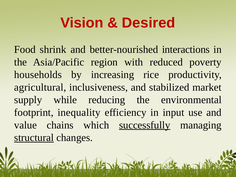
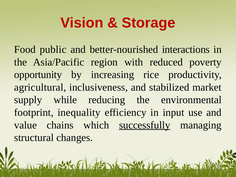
Desired: Desired -> Storage (149, 23)
shrink: shrink -> public (53, 50)
households: households -> opportunity (38, 75)
structural underline: present -> none (34, 138)
